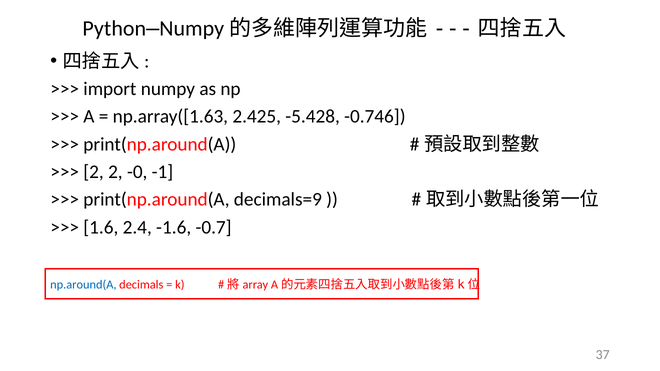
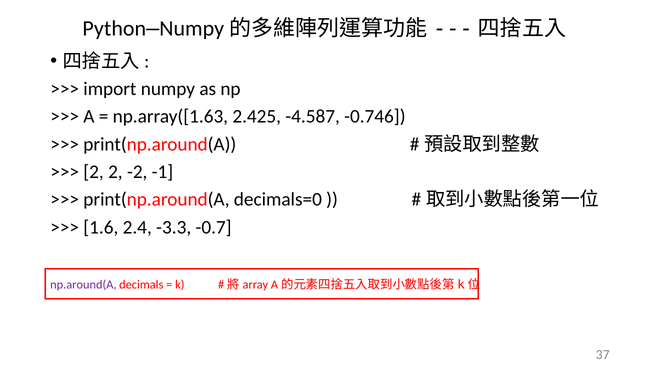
-5.428: -5.428 -> -4.587 (313, 117)
-0: -0 -> -2 (137, 172)
decimals=9: decimals=9 -> decimals=0 (278, 200)
-1.6: -1.6 -> -3.3 (174, 227)
np.around(A colour: blue -> purple (83, 285)
